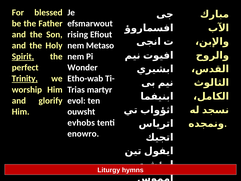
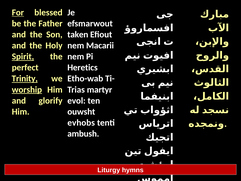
For underline: none -> present (18, 12)
rising: rising -> taken (78, 34)
Metaso: Metaso -> Macarii (100, 45)
Wonder: Wonder -> Heretics (83, 67)
worship underline: none -> present (27, 90)
enowro: enowro -> ambush (83, 134)
